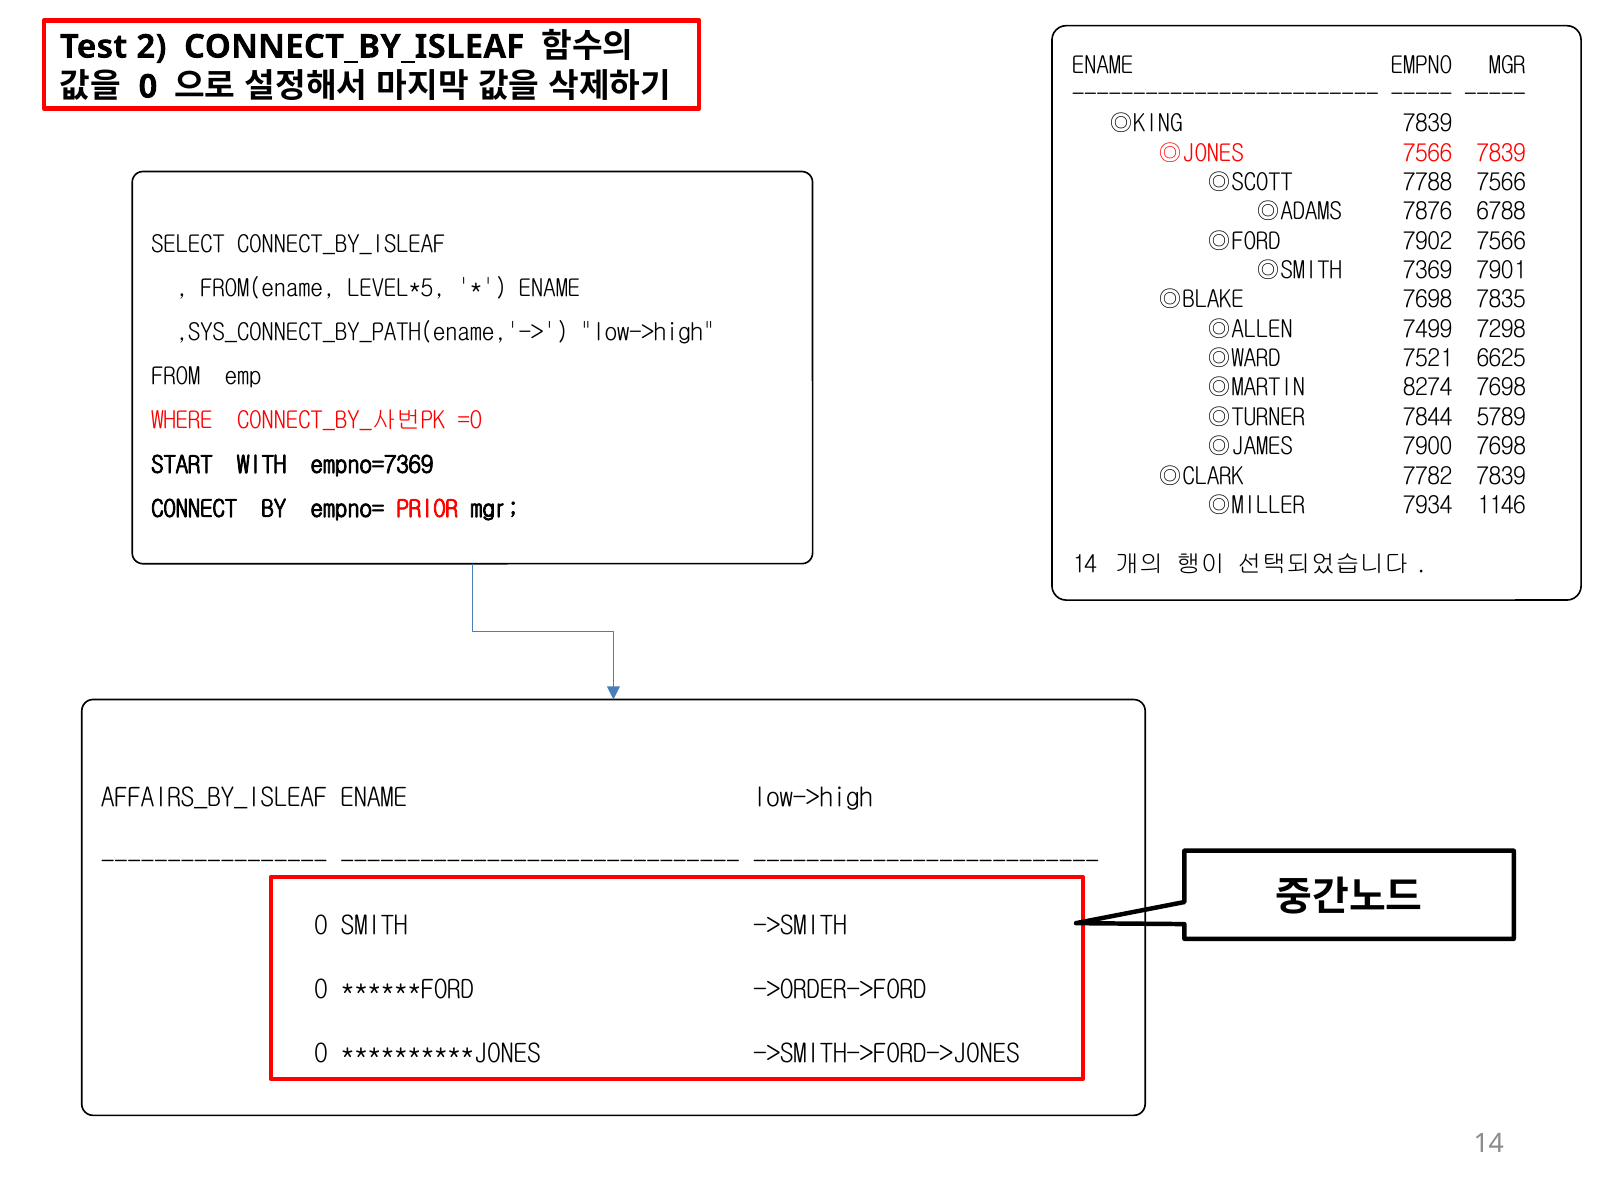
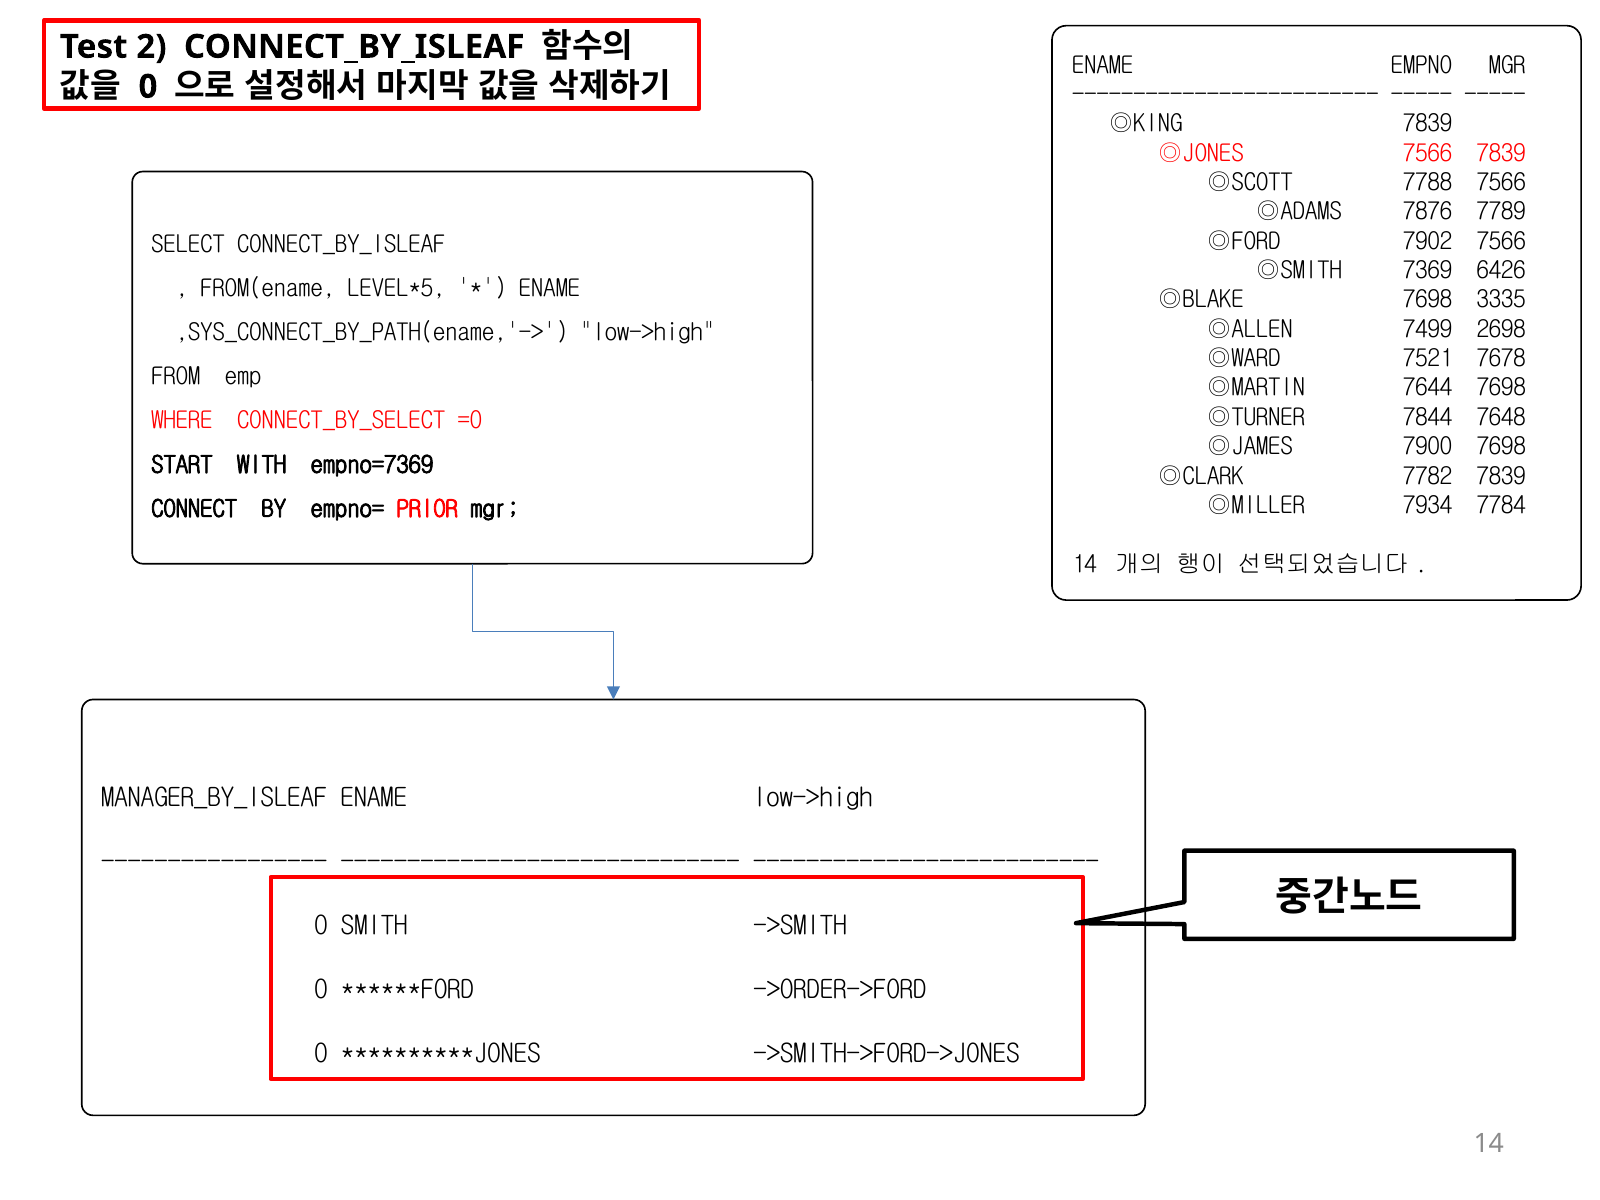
6788: 6788 -> 7789 (1501, 212)
7901: 7901 -> 6426 (1501, 270)
7835: 7835 -> 3335 (1501, 300)
7298: 7298 -> 2698 (1501, 329)
6625: 6625 -> 7678 (1501, 359)
8274: 8274 -> 7644 (1428, 388)
5789: 5789 -> 7648 (1501, 417)
CONNECT_BY_사번PK: CONNECT_BY_사번PK -> CONNECT_BY_SELECT (341, 421)
1146: 1146 -> 7784 (1501, 505)
AFFAIRS_BY_ISLEAF: AFFAIRS_BY_ISLEAF -> MANAGER_BY_ISLEAF (214, 797)
